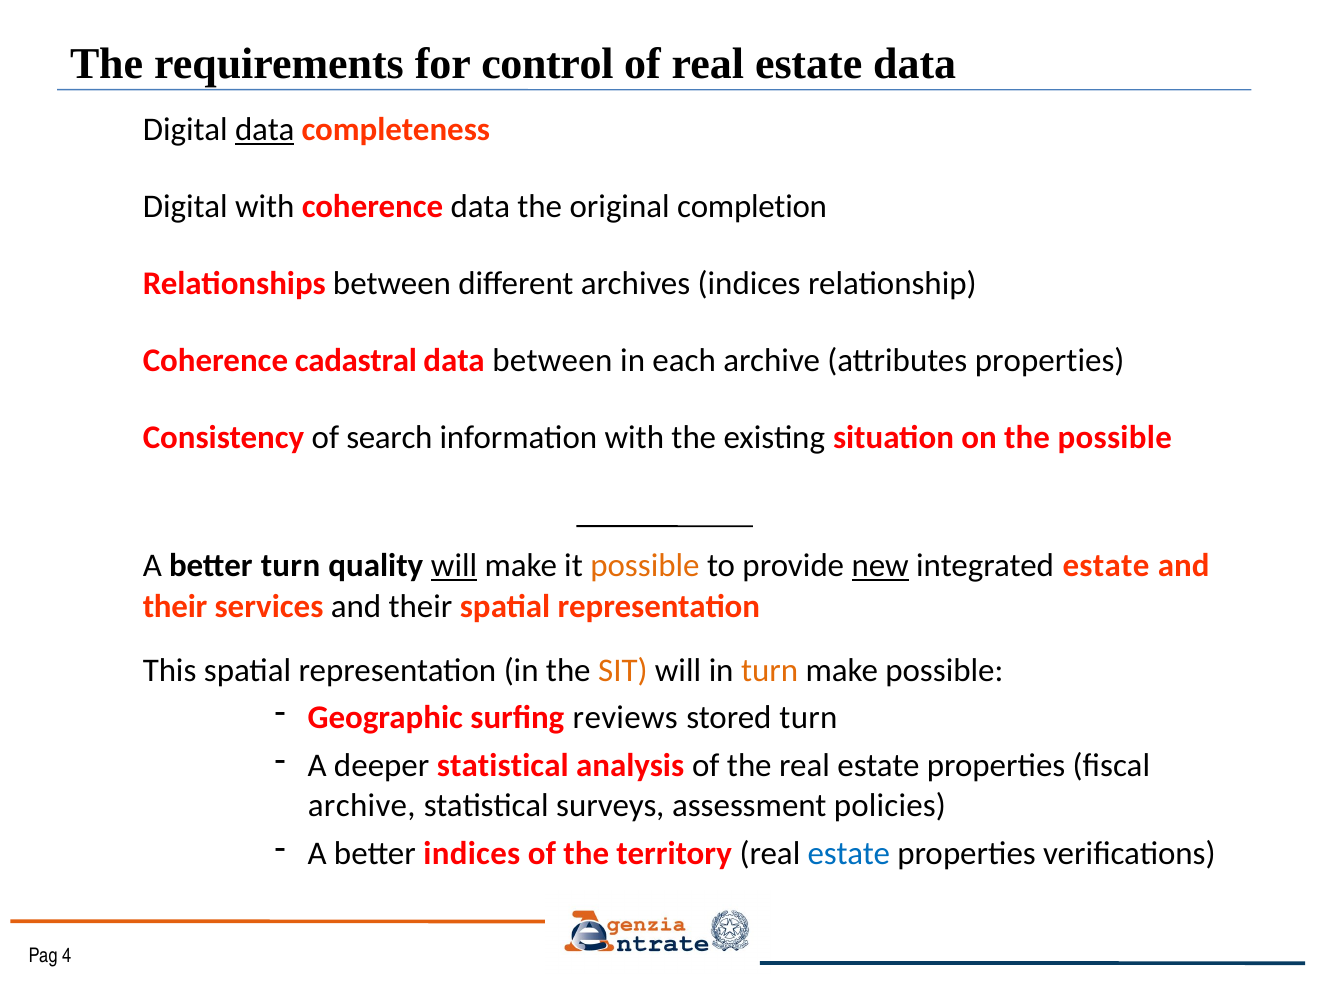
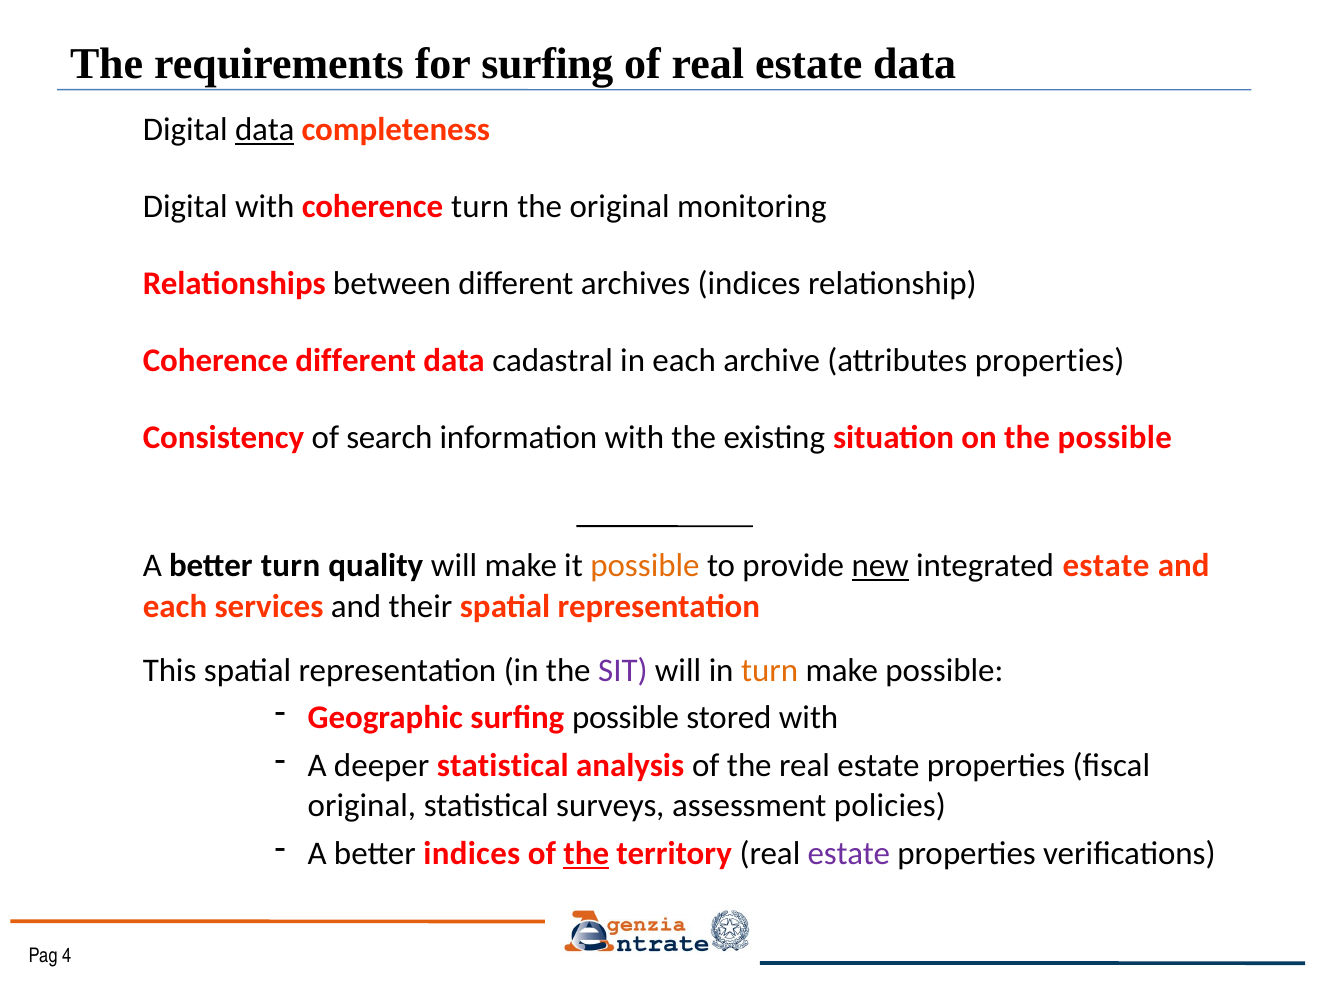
for control: control -> surfing (547, 64)
coherence data: data -> turn (480, 206)
completion: completion -> monitoring (752, 206)
Coherence cadastral: cadastral -> different (356, 360)
data between: between -> cadastral (553, 360)
will underline: present -> none (454, 565)
their: their -> each (175, 606)
SIT colour: orange -> purple (623, 670)
surfing reviews: reviews -> possible (626, 717)
stored turn: turn -> with (809, 717)
archive: archive -> original (362, 805)
the underline: none -> present (586, 853)
estate colour: blue -> purple (849, 853)
